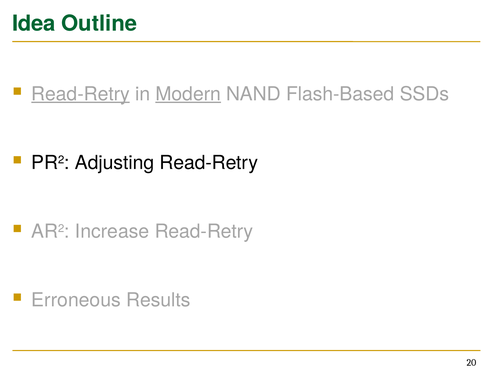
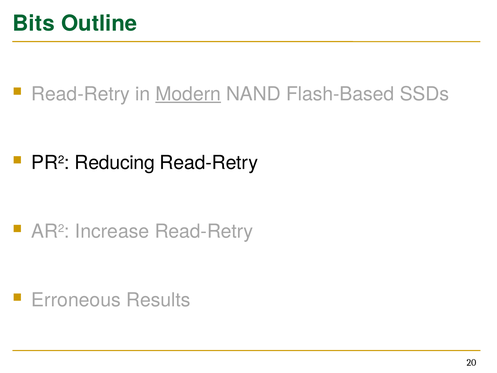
Idea: Idea -> Bits (34, 23)
Read-Retry underline: present -> none (81, 94)
Adjusting: Adjusting -> Reducing (115, 163)
